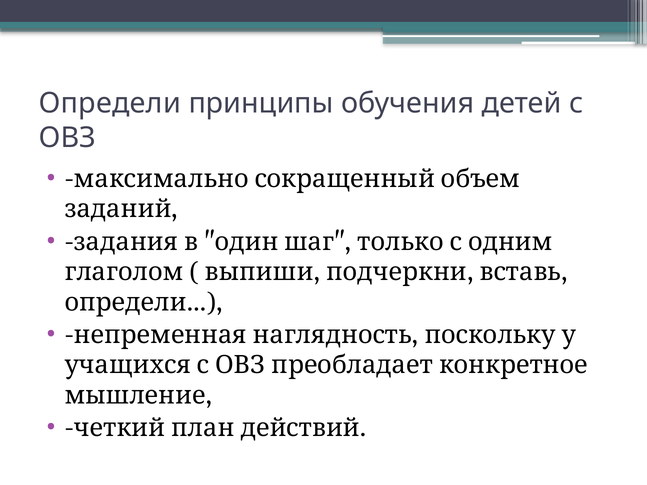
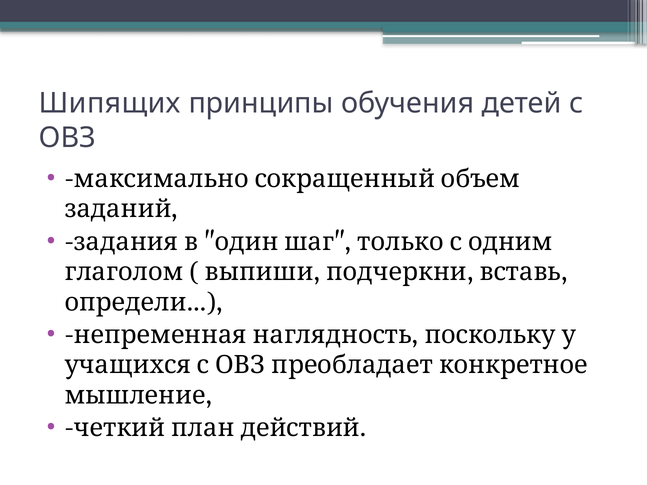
Определи: Определи -> Шипящих (110, 103)
